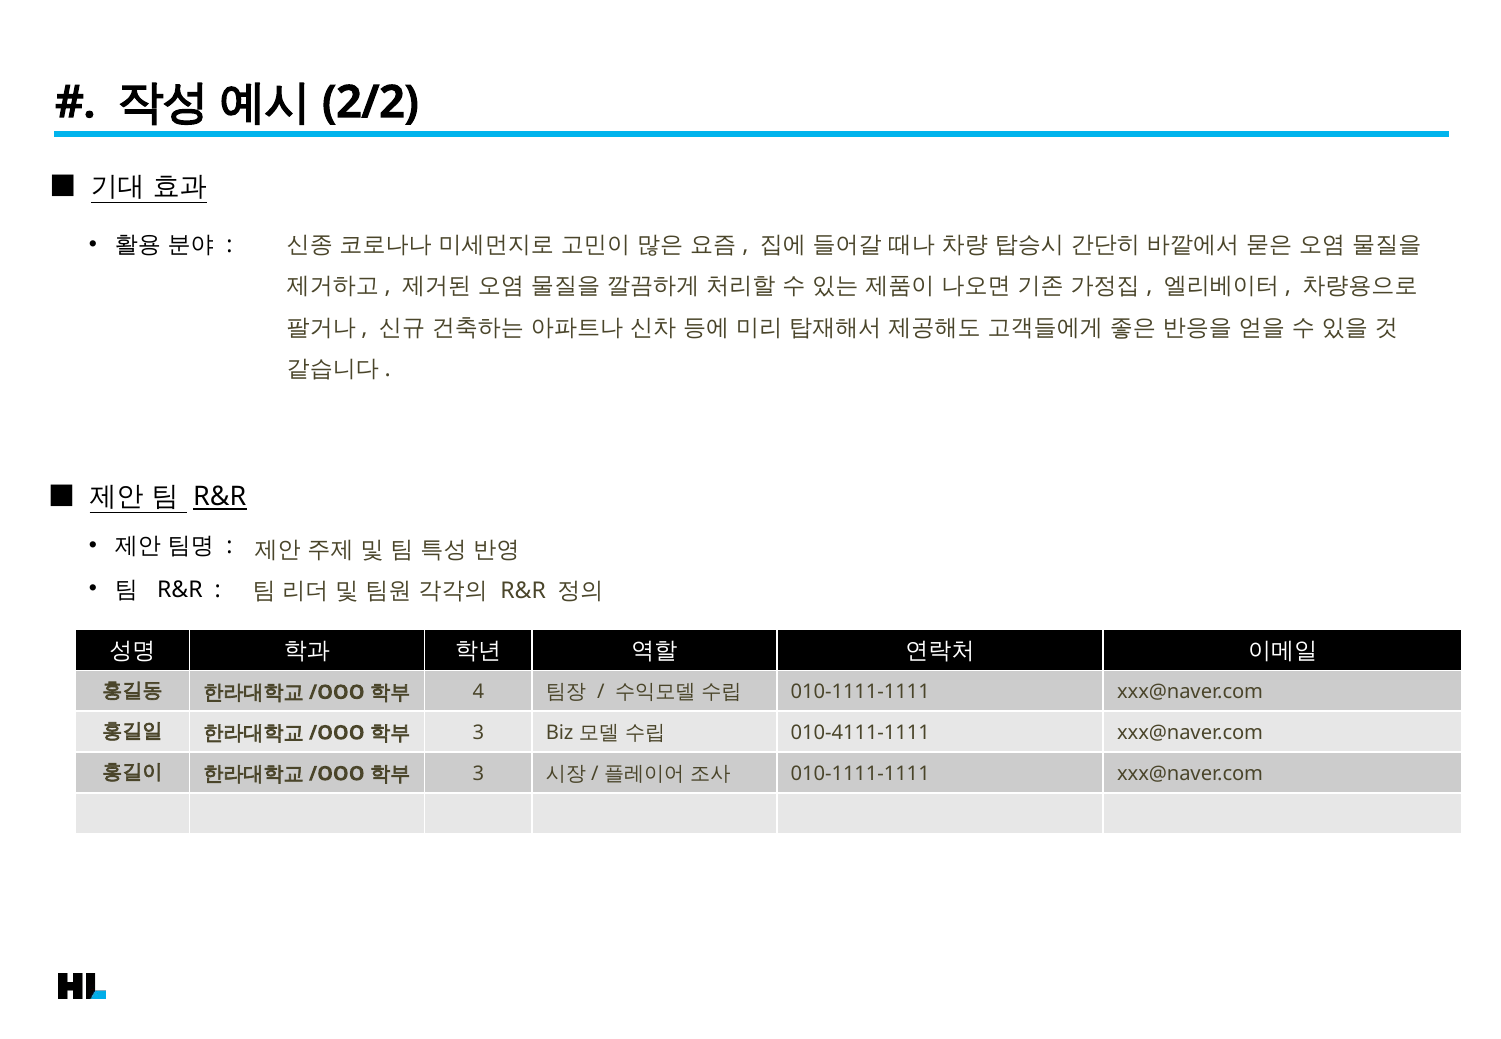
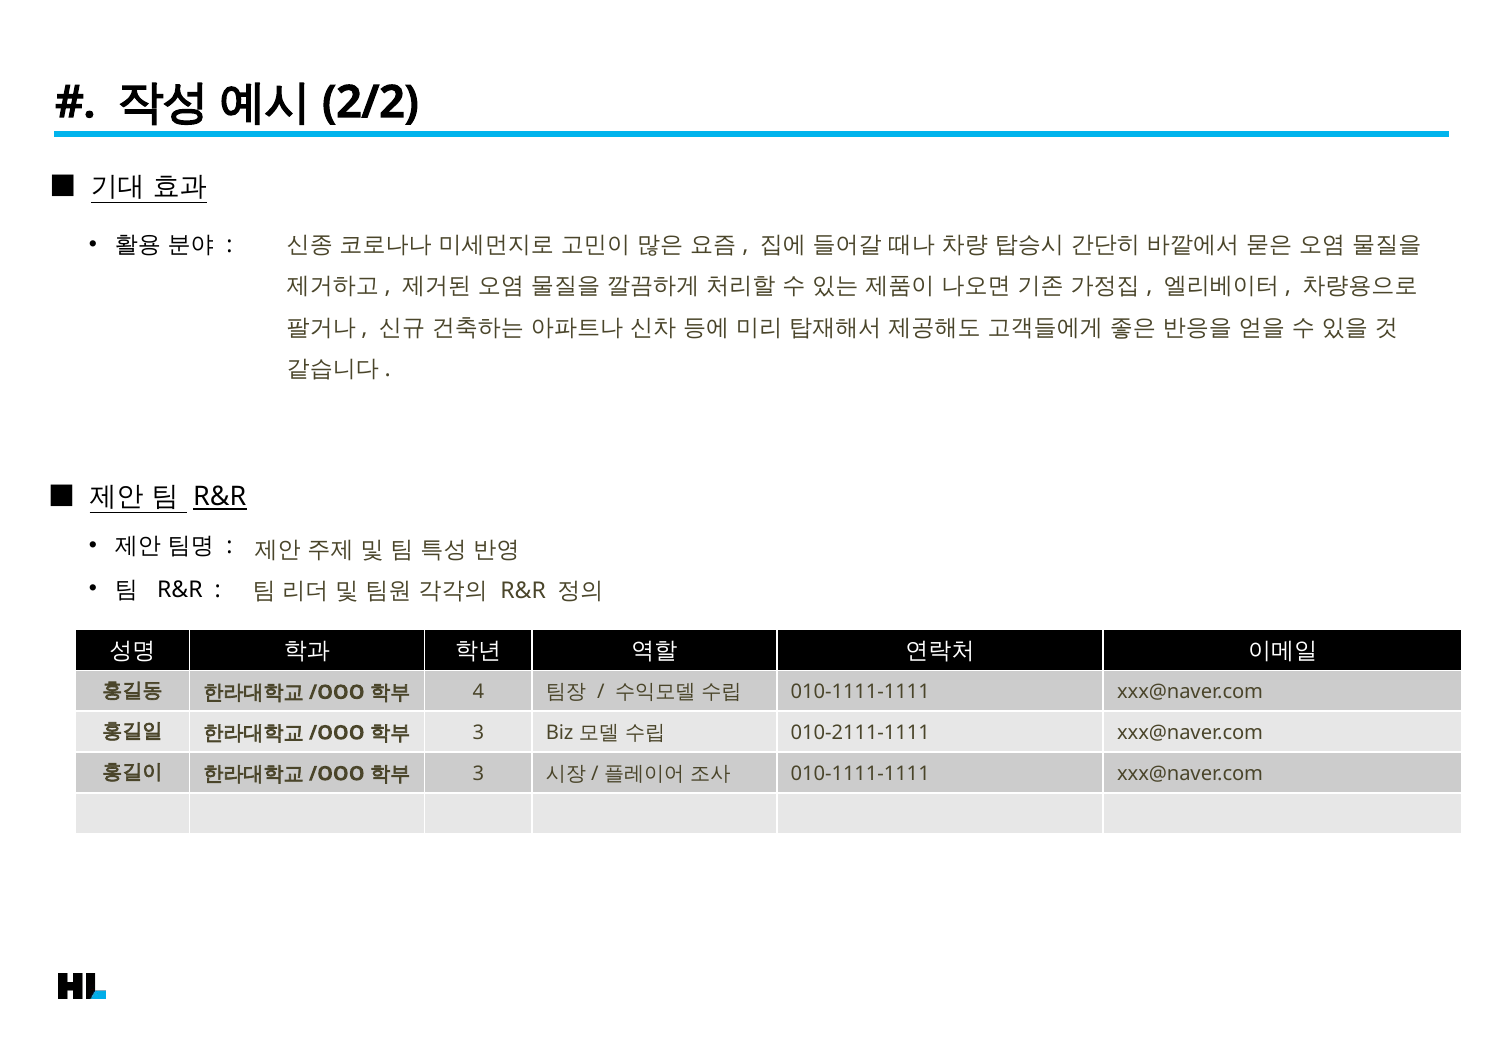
010-4111-1111: 010-4111-1111 -> 010-2111-1111 (860, 733)
